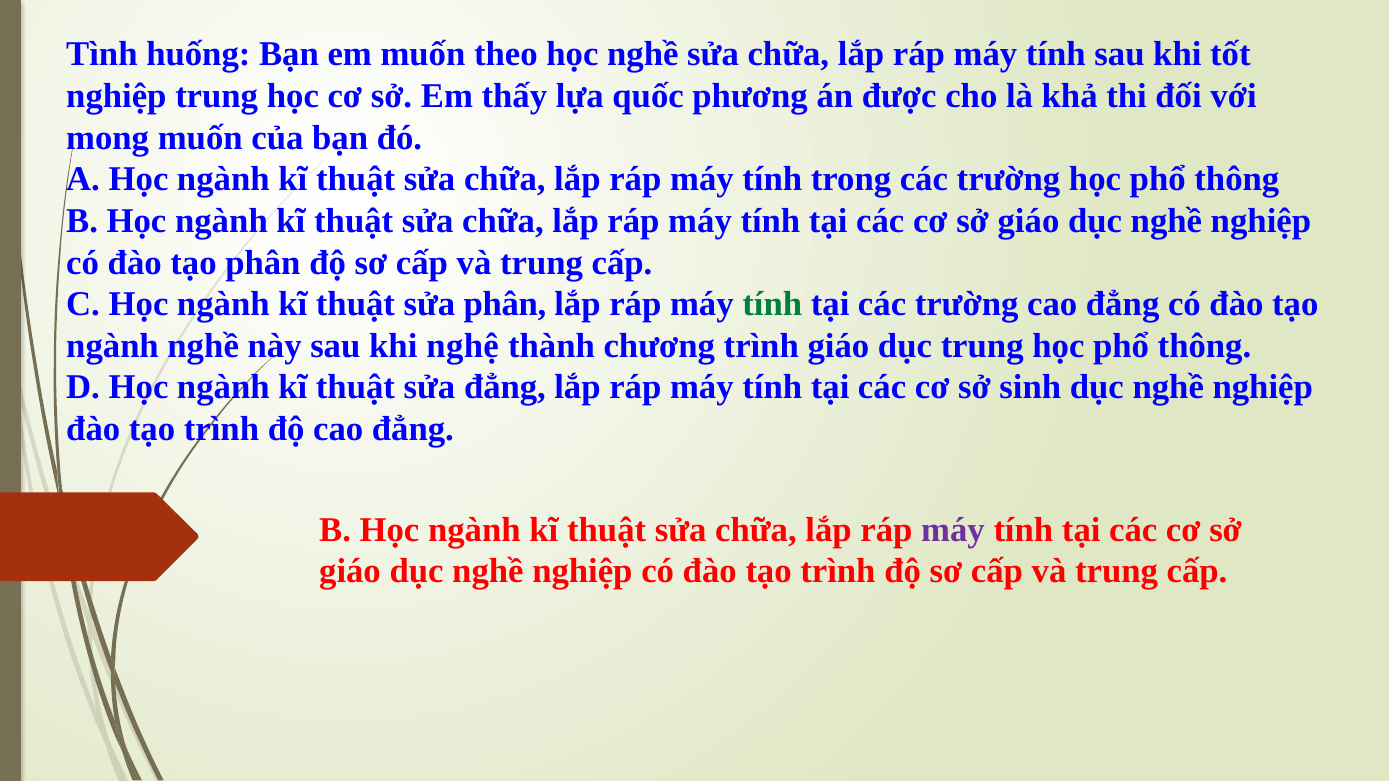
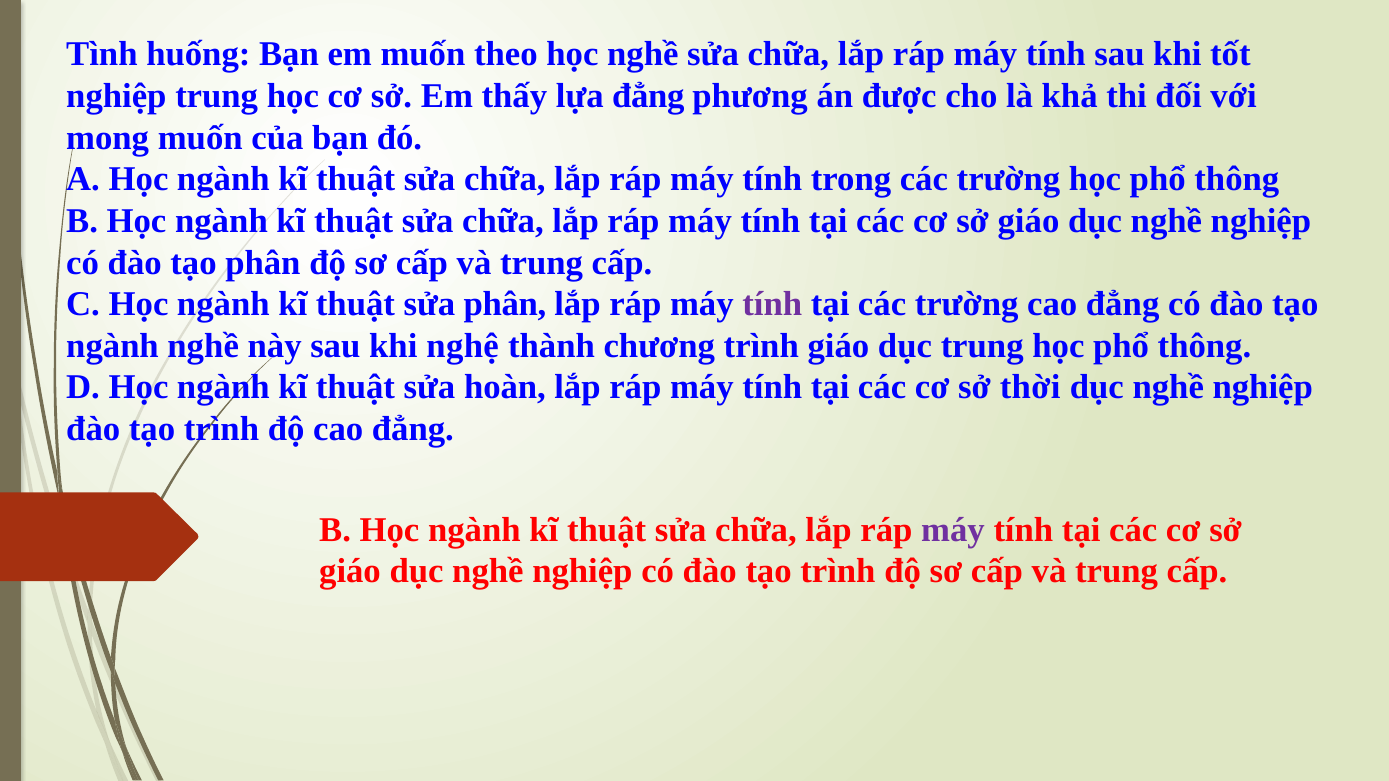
lựa quốc: quốc -> đẳng (648, 96)
tính colour: green -> purple (772, 304)
sửa đẳng: đẳng -> hoàn (505, 388)
sinh: sinh -> thời (1030, 388)
